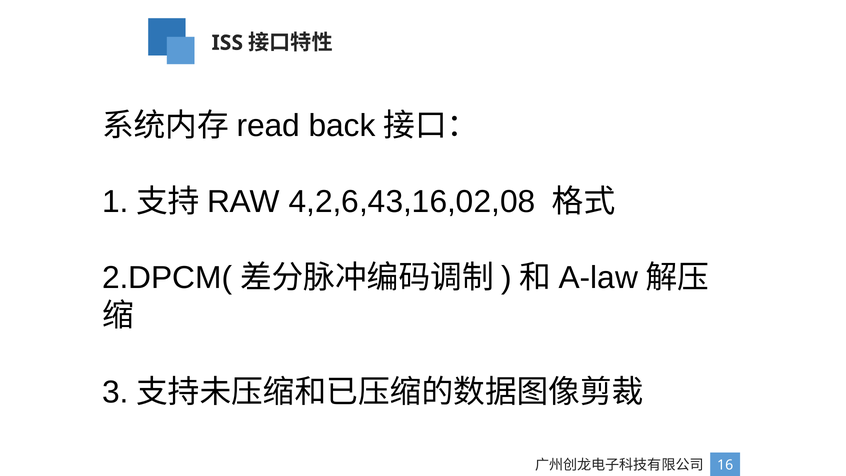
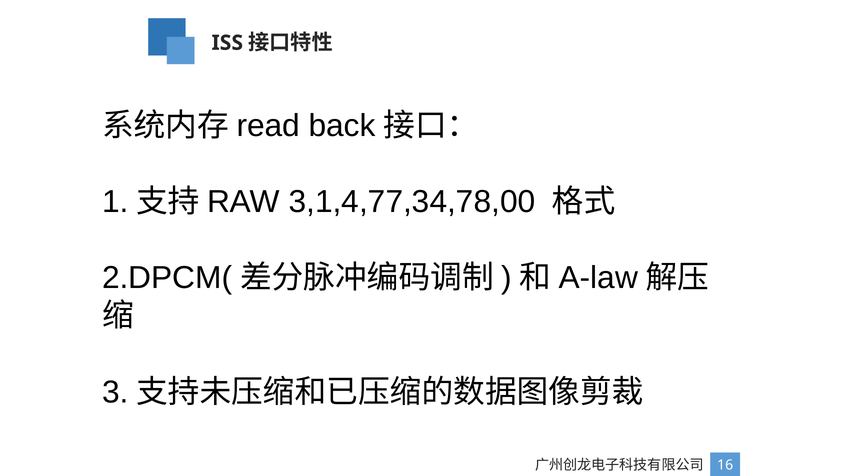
4,2,6,43,16,02,08: 4,2,6,43,16,02,08 -> 3,1,4,77,34,78,00 (412, 202)
